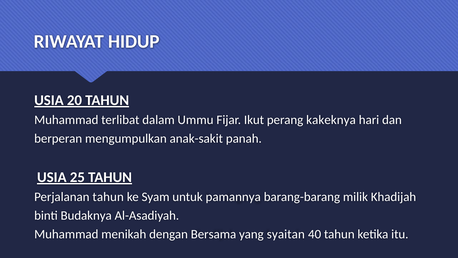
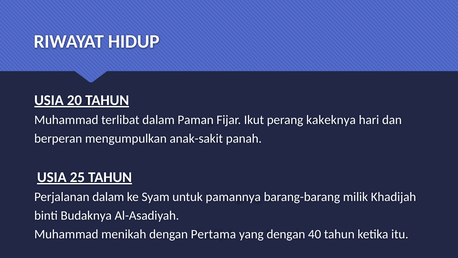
Ummu: Ummu -> Paman (196, 120)
Perjalanan tahun: tahun -> dalam (108, 197)
Bersama: Bersama -> Pertama (213, 234)
yang syaitan: syaitan -> dengan (286, 234)
